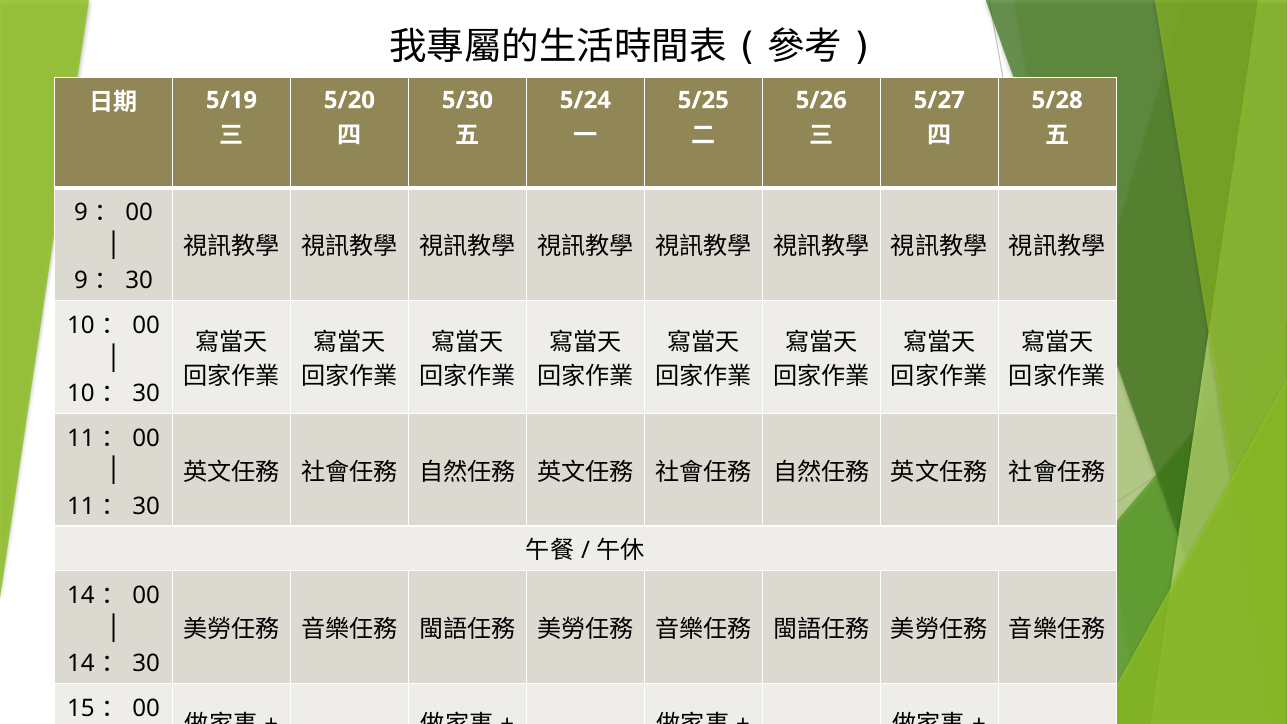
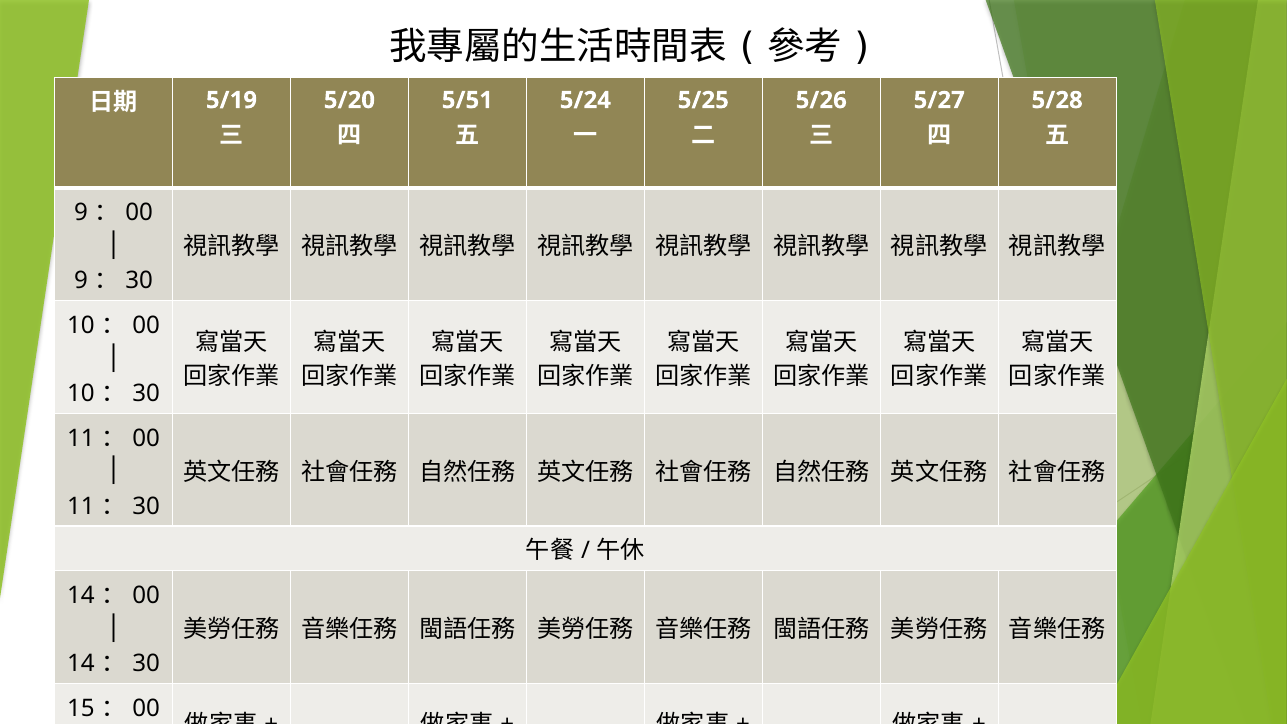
5/30: 5/30 -> 5/51 (467, 100)
